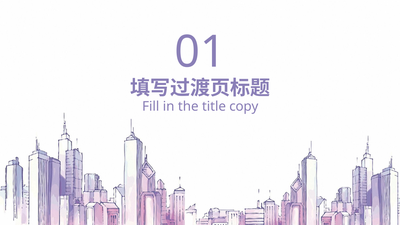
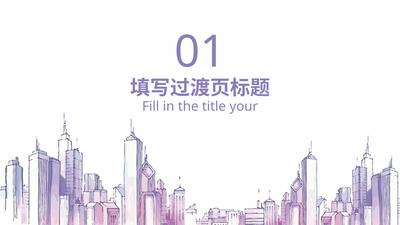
copy: copy -> your (244, 106)
